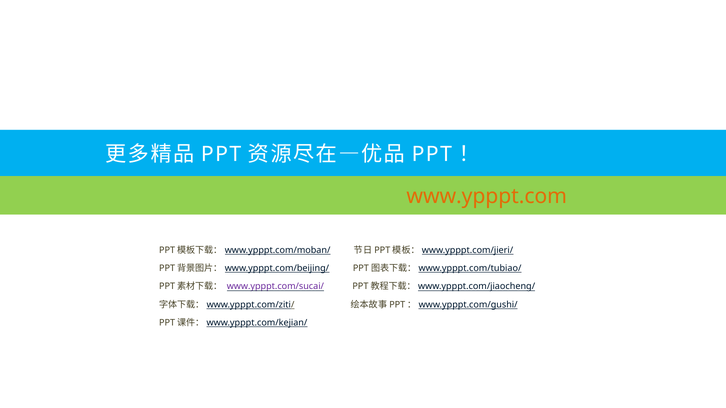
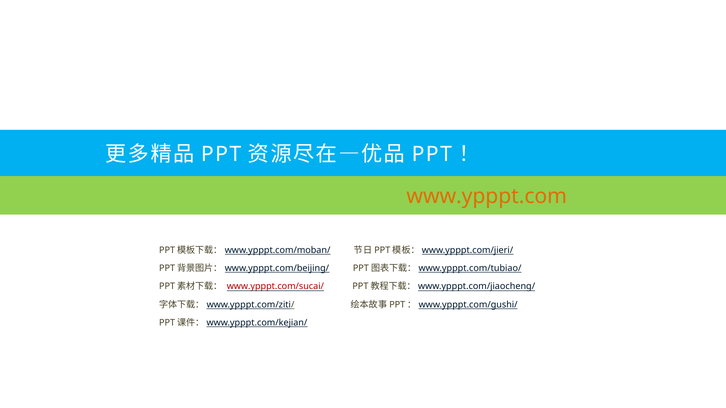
www.ypppt.com/sucai/ colour: purple -> red (275, 287)
